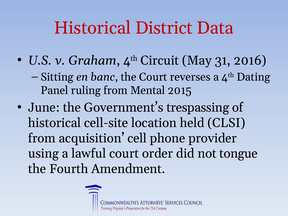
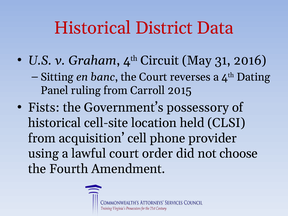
Mental: Mental -> Carroll (148, 90)
June: June -> Fists (44, 107)
trespassing: trespassing -> possessory (198, 107)
tongue: tongue -> choose (239, 154)
